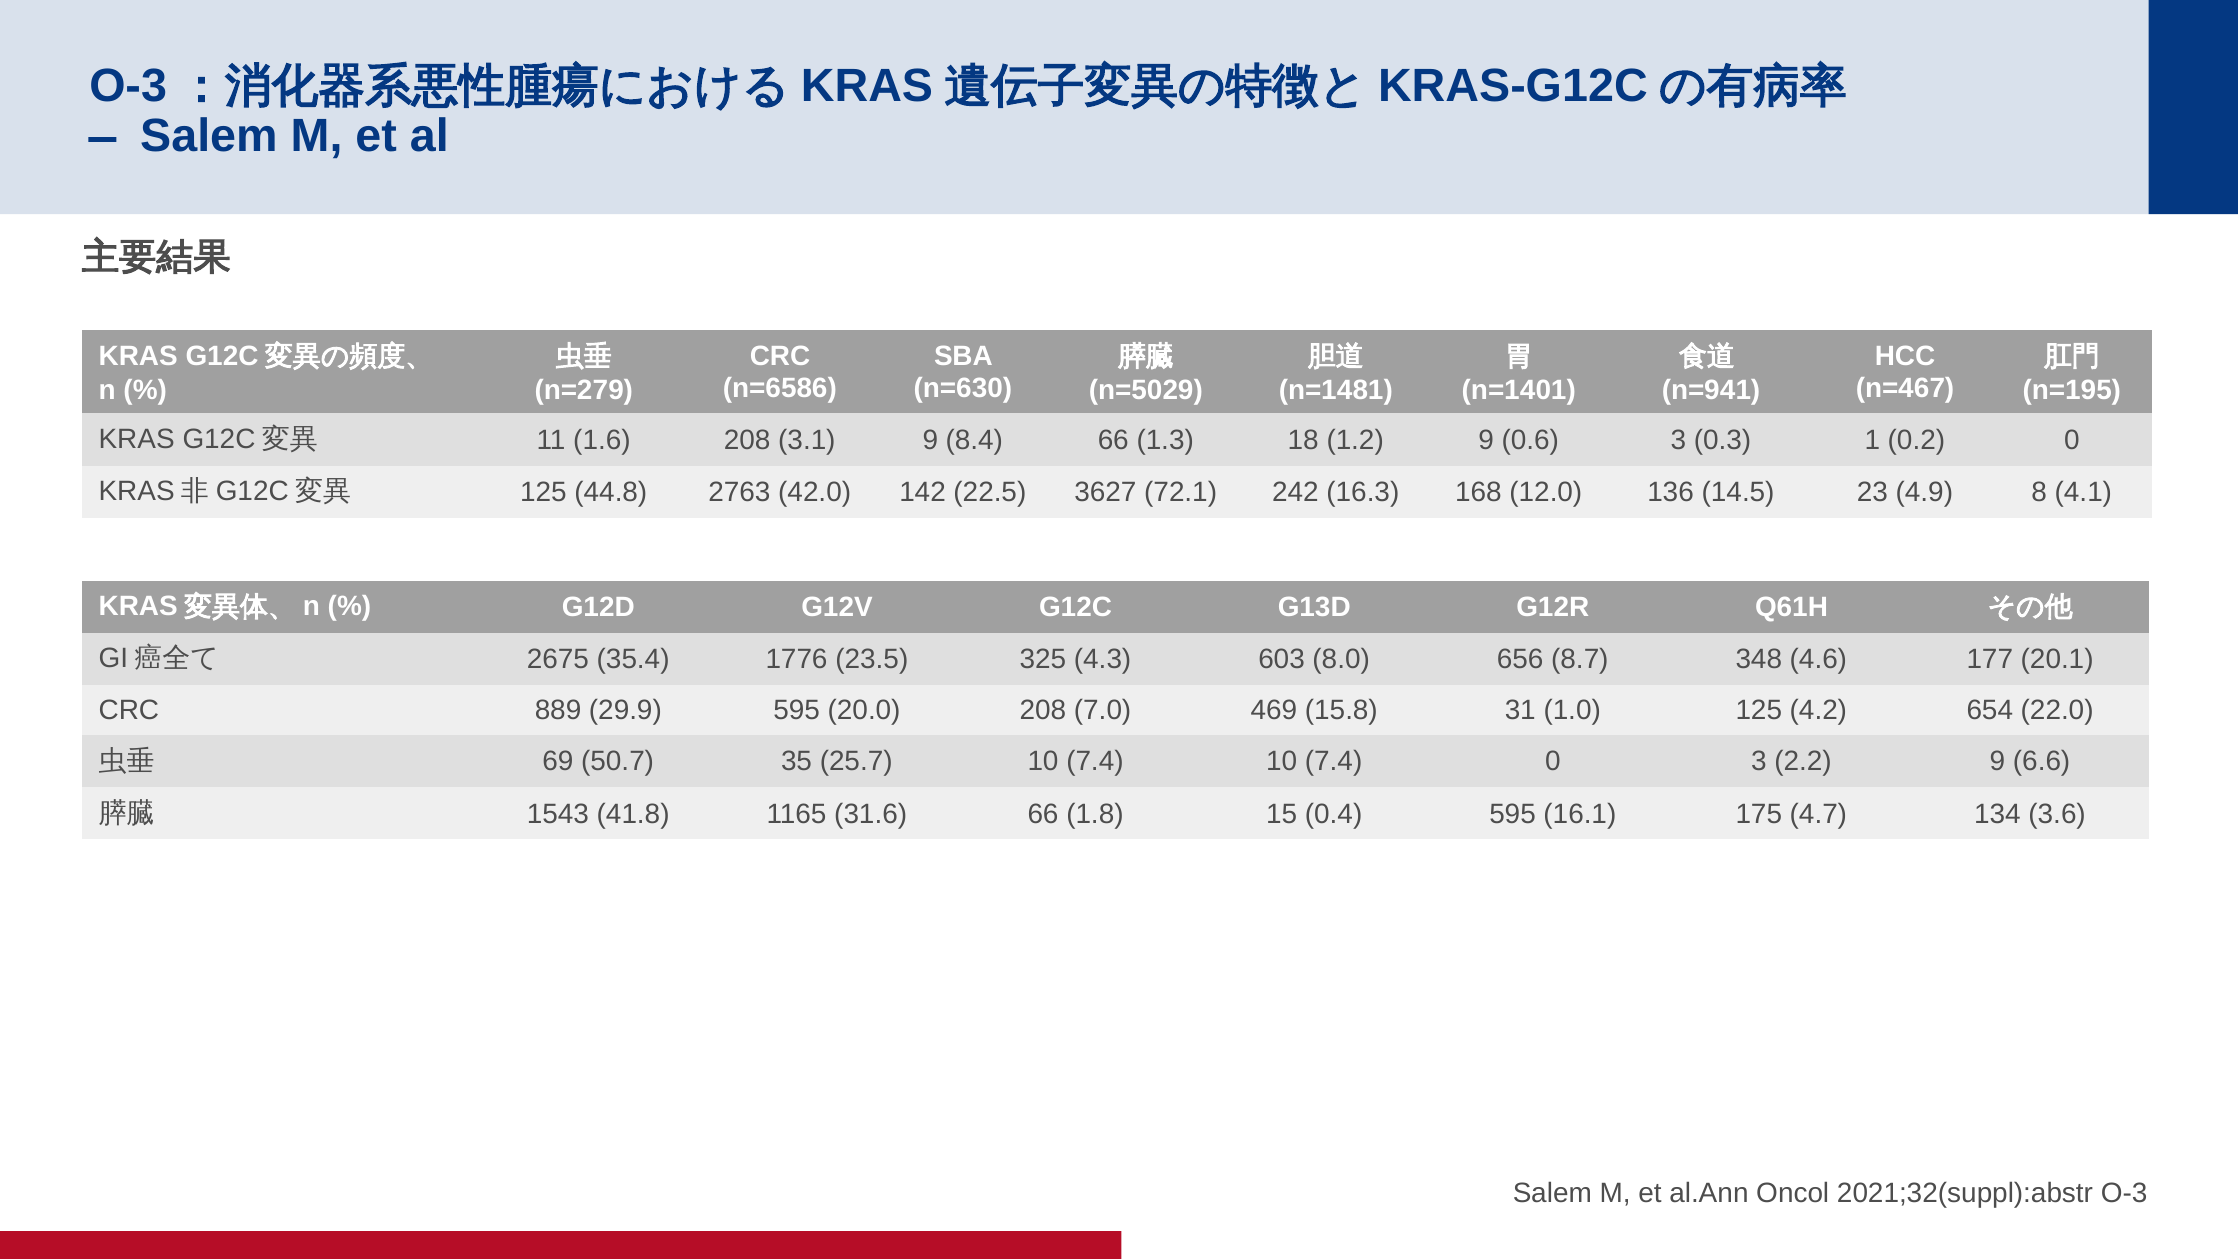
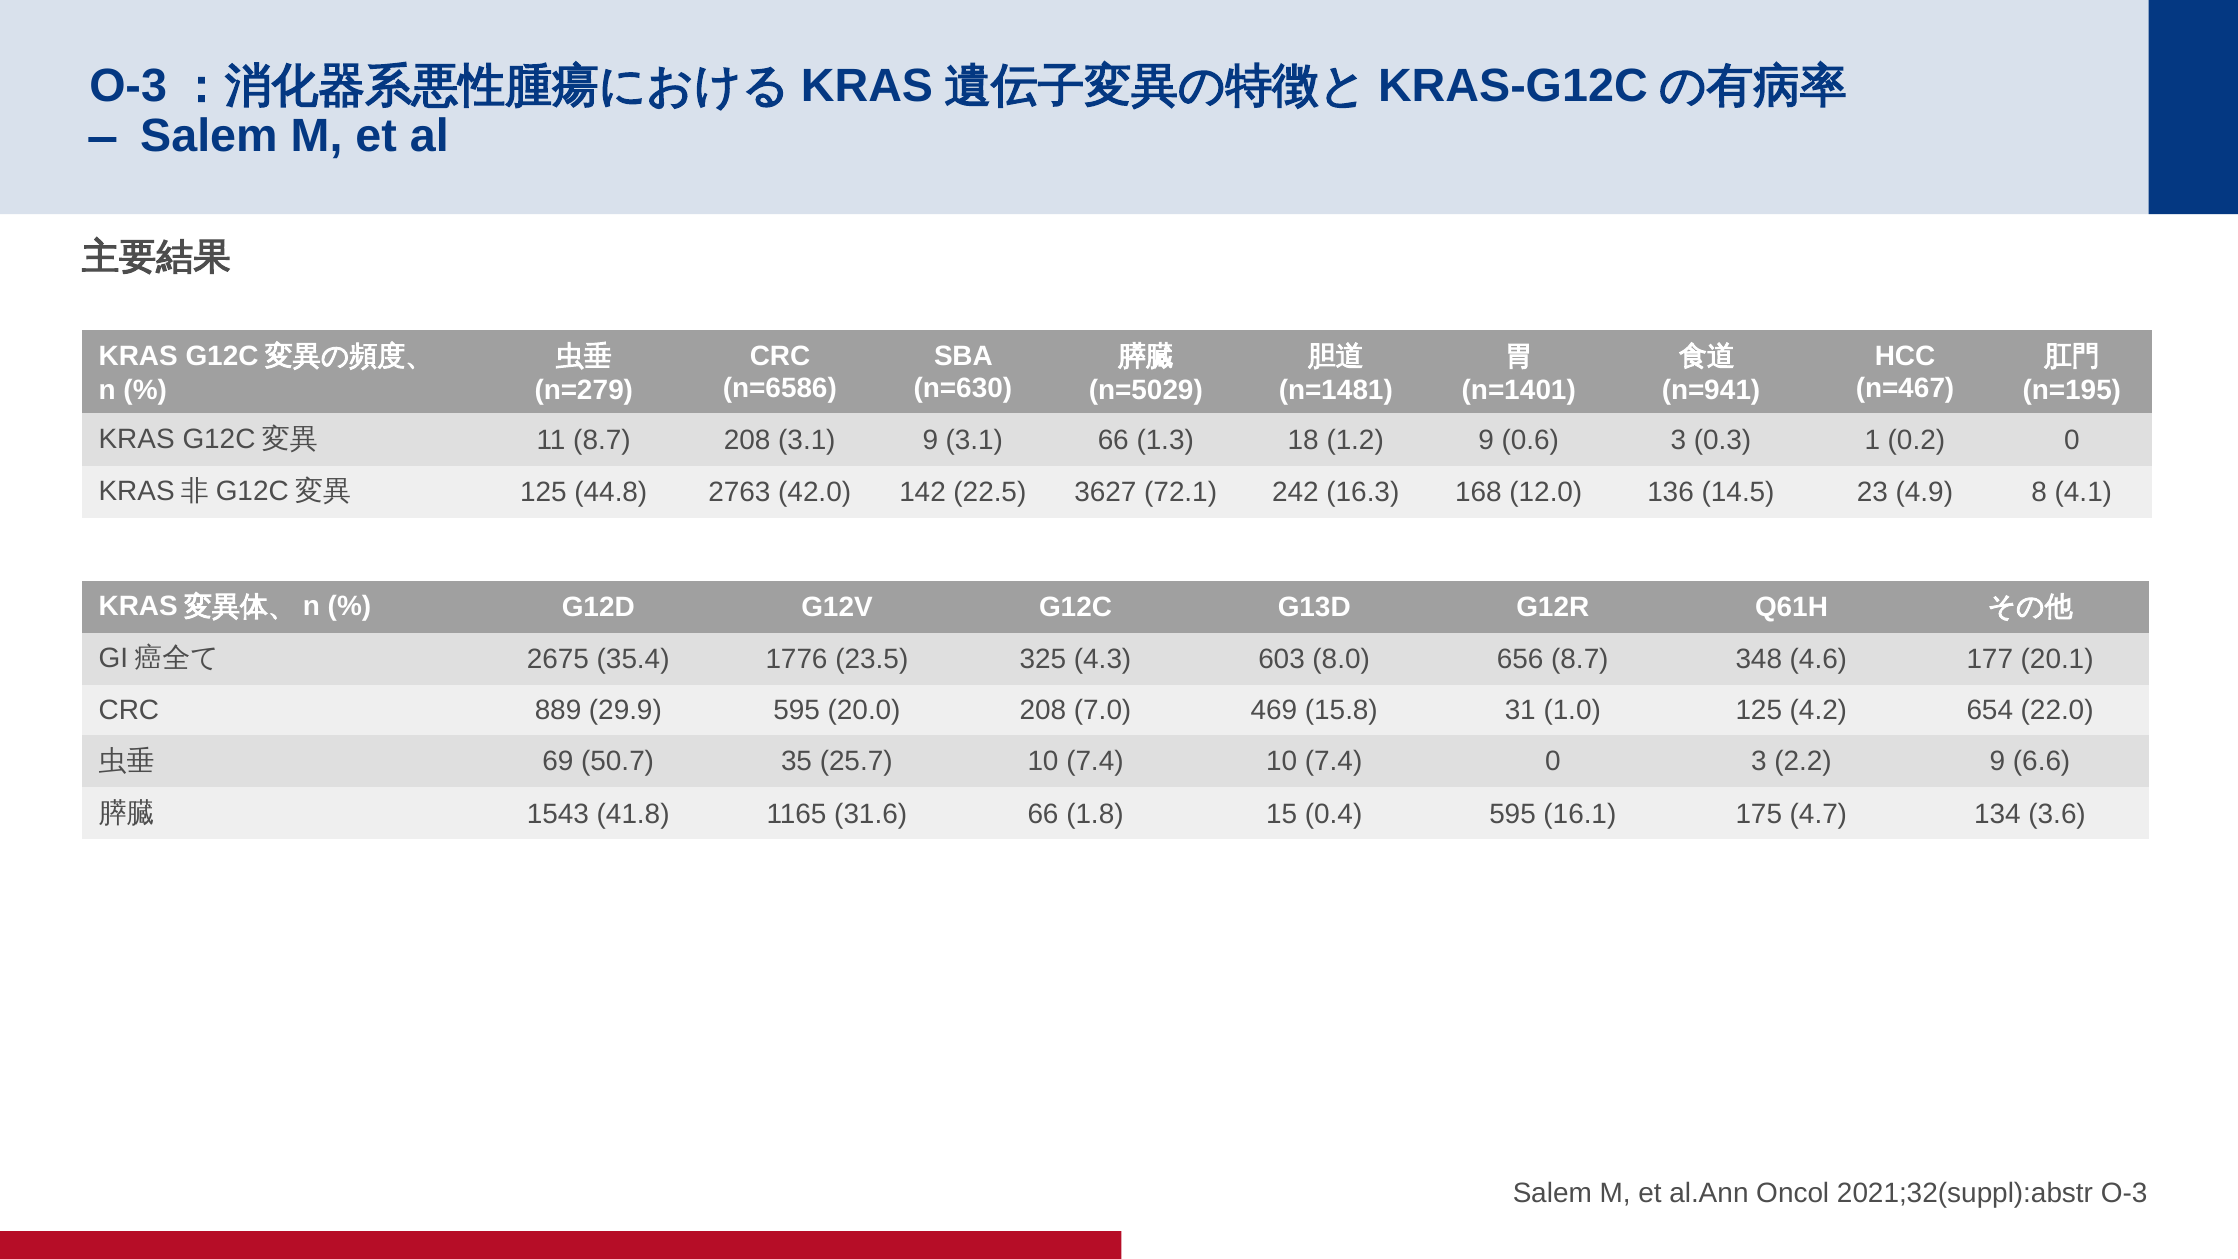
11 1.6: 1.6 -> 8.7 (602, 440)
9 8.4: 8.4 -> 3.1 (974, 440)
